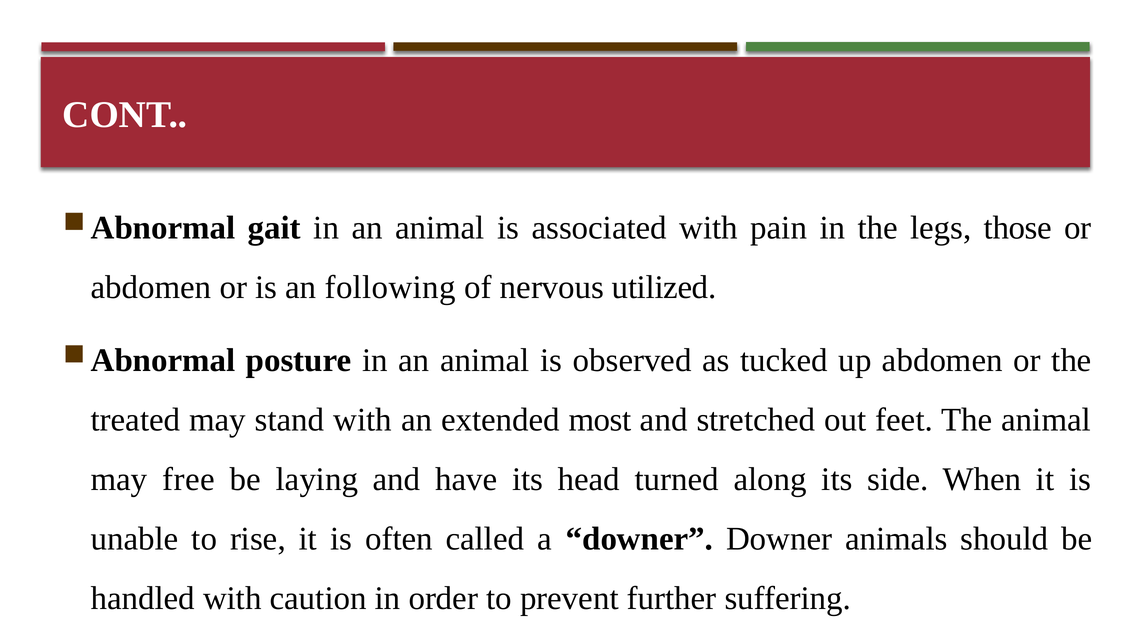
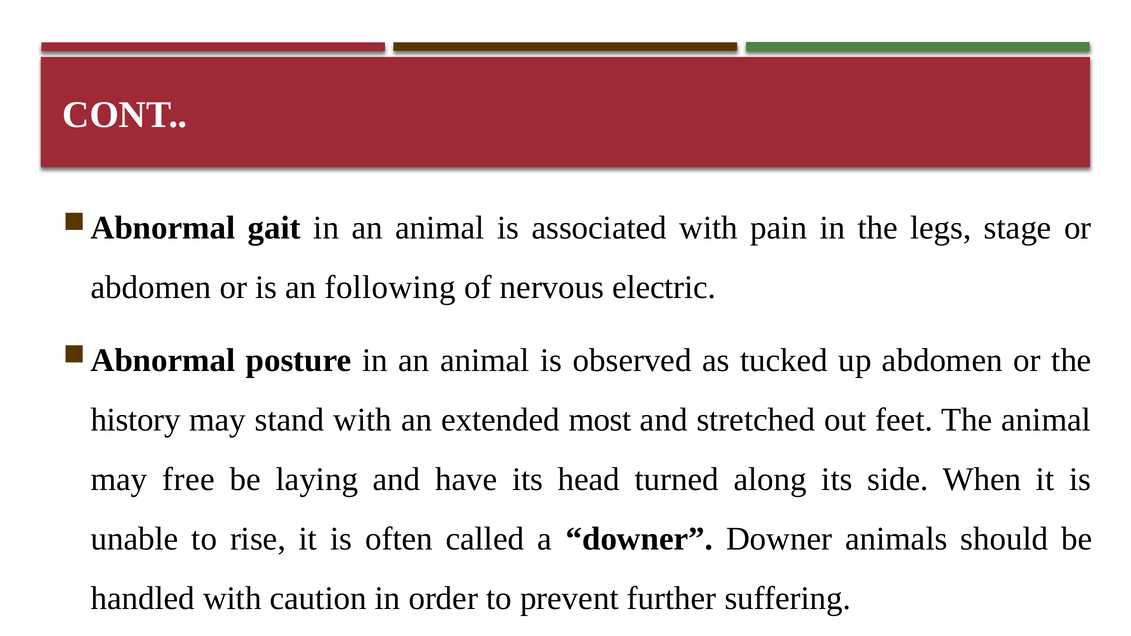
those: those -> stage (1018, 228)
utilized: utilized -> electric (664, 288)
treated: treated -> history (136, 420)
